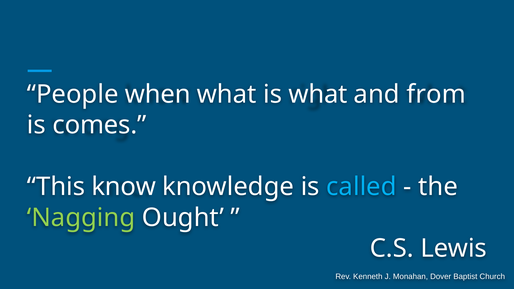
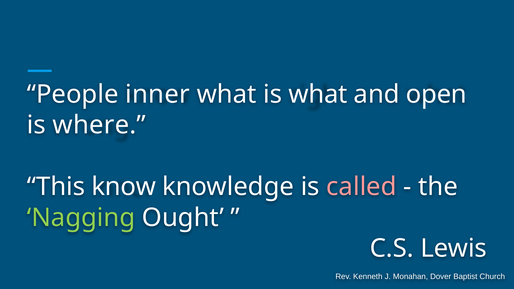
when: when -> inner (158, 94)
from: from -> open (436, 94)
comes: comes -> where (99, 125)
called colour: light blue -> pink (361, 187)
